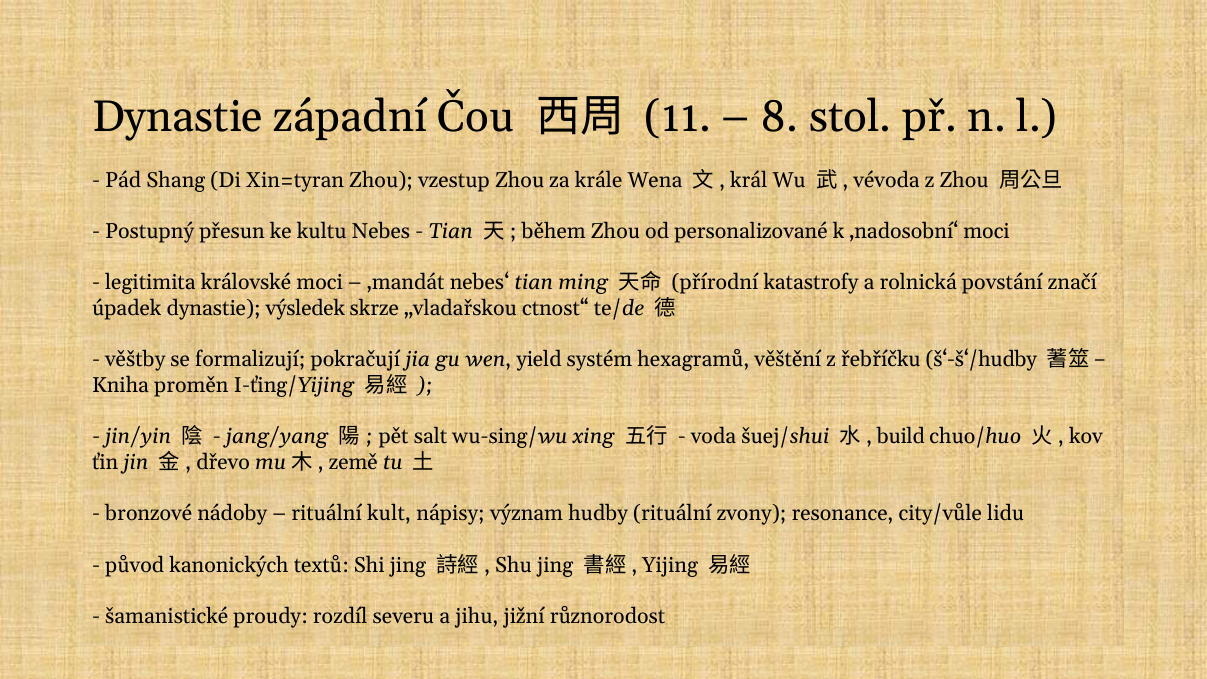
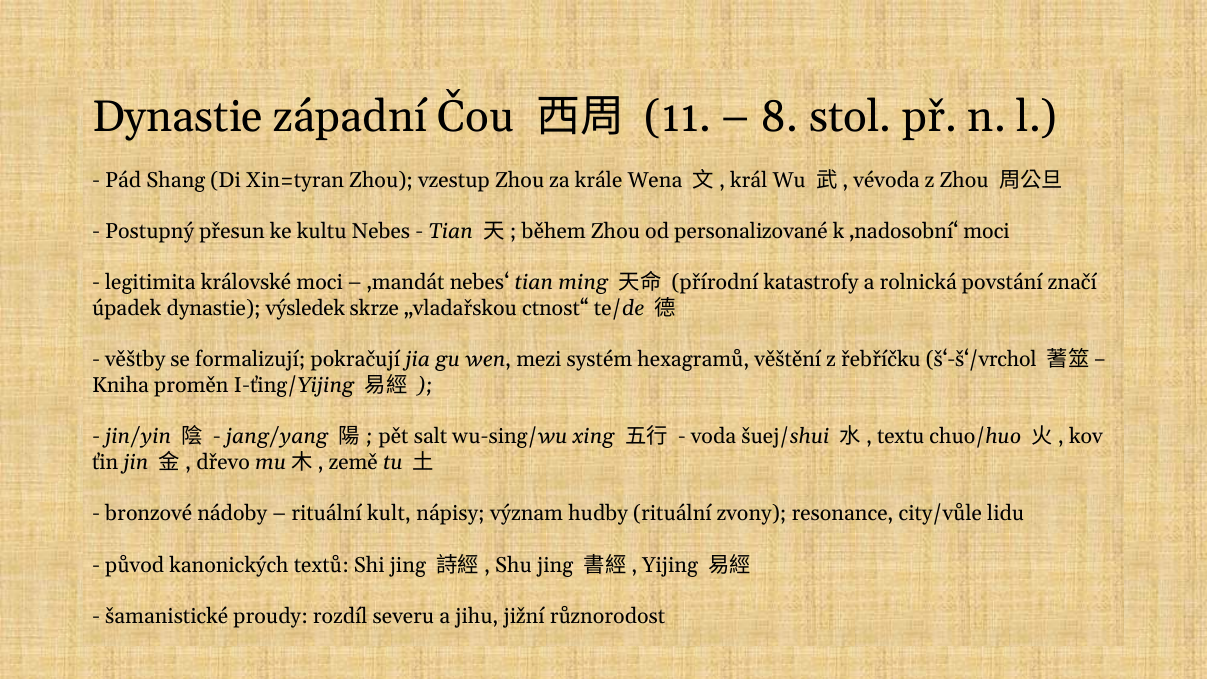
yield: yield -> mezi (539, 360)
š‘-š‘/hudby: š‘-š‘/hudby -> š‘-š‘/vrchol (981, 360)
build: build -> textu (901, 437)
